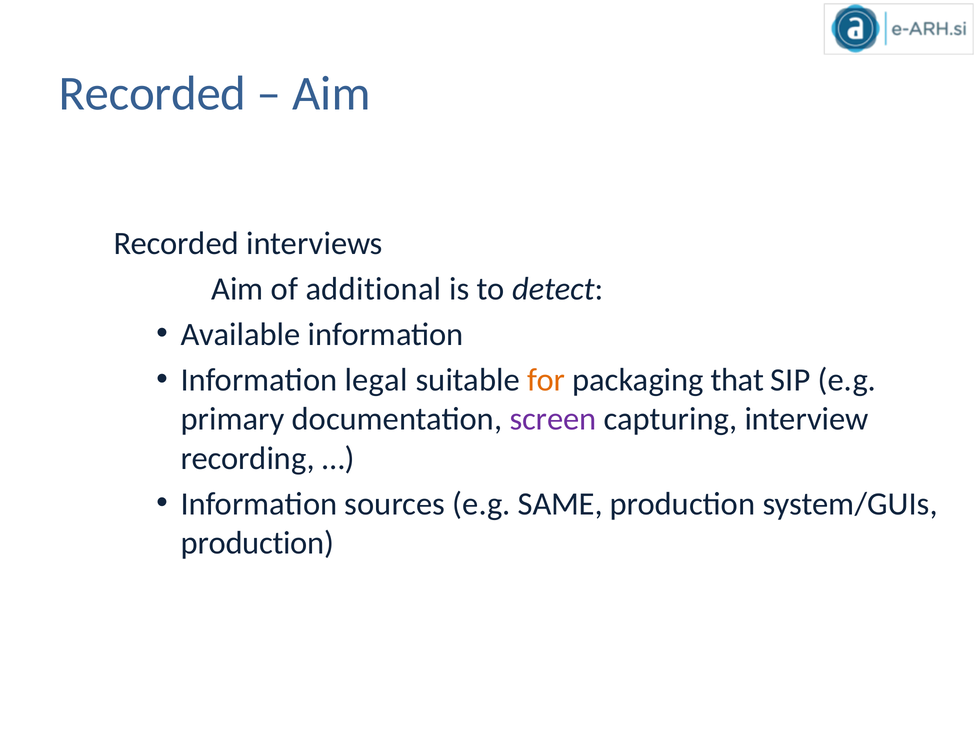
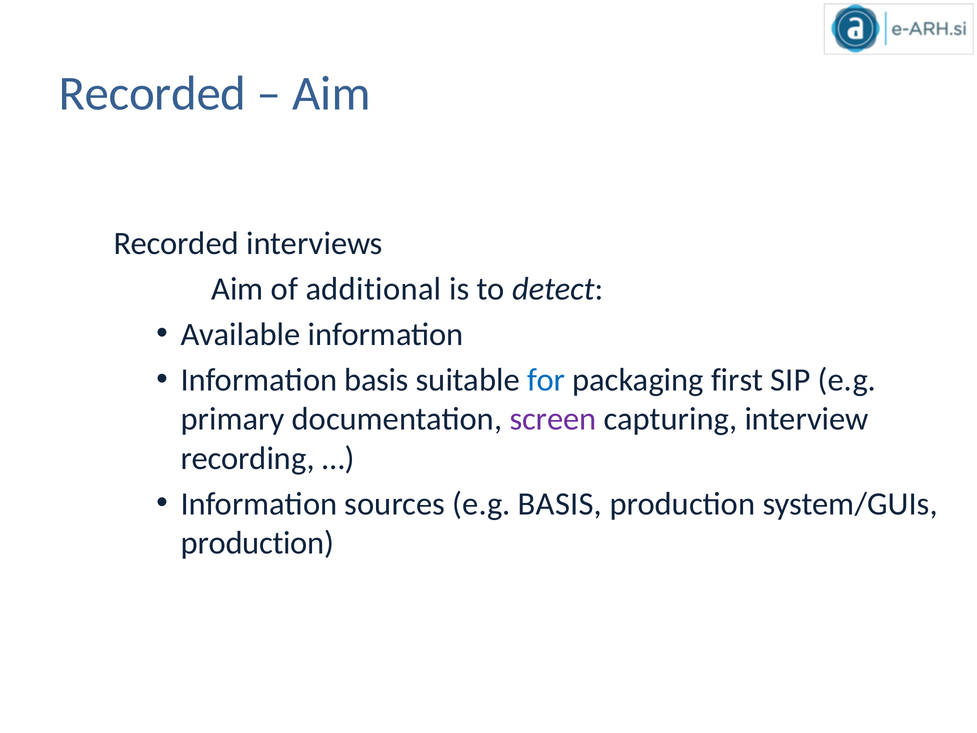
Information legal: legal -> basis (377, 380)
for colour: orange -> blue (546, 380)
that: that -> first (737, 380)
e.g SAME: SAME -> BASIS (560, 504)
